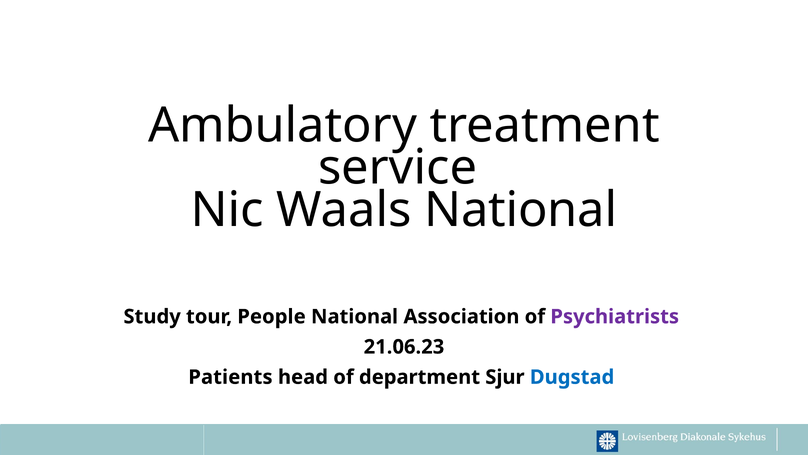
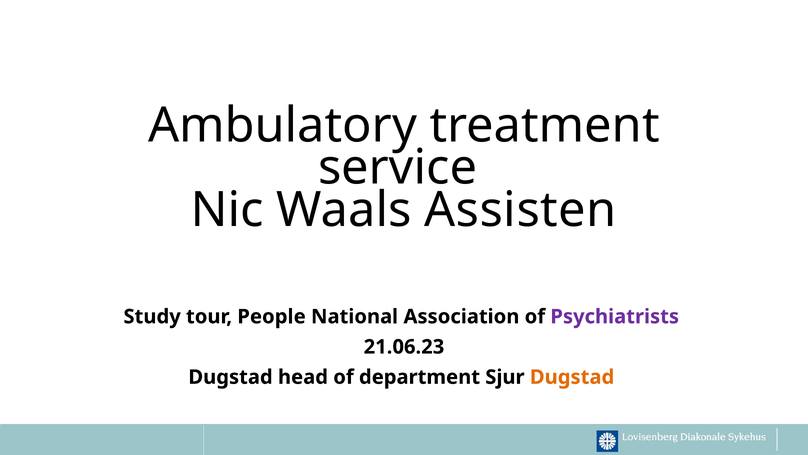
Waals National: National -> Assisten (520, 210)
Patients: Patients -> Dugstad (231, 377)
Dugstad colour: blue -> orange (572, 377)
